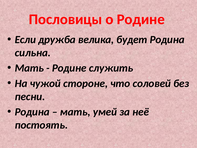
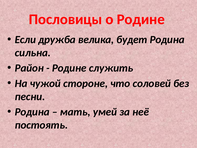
Мать: Мать -> Район (29, 68)
